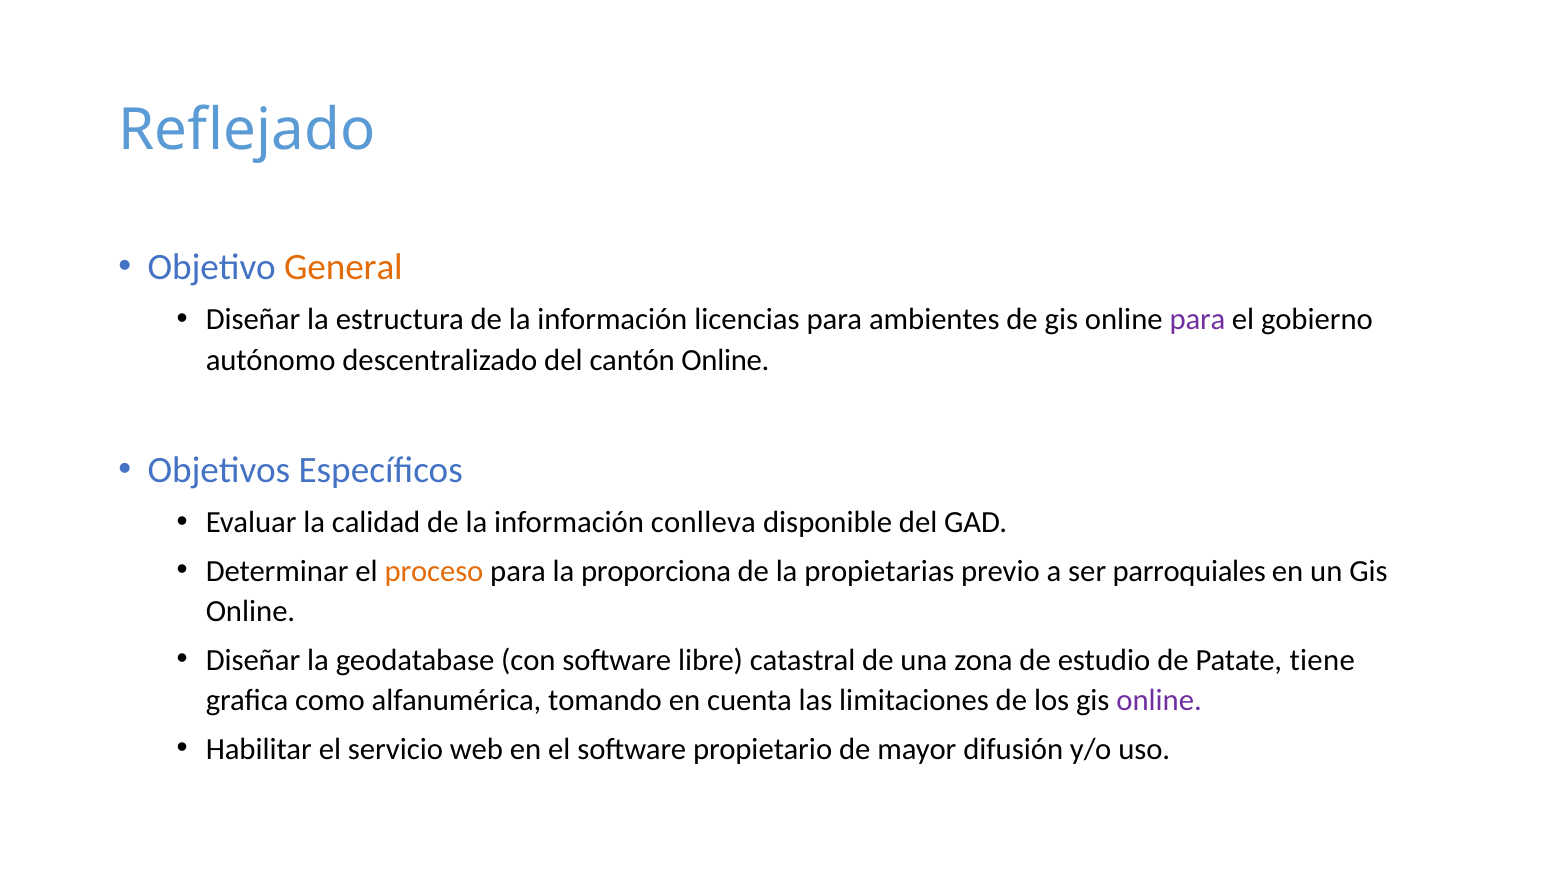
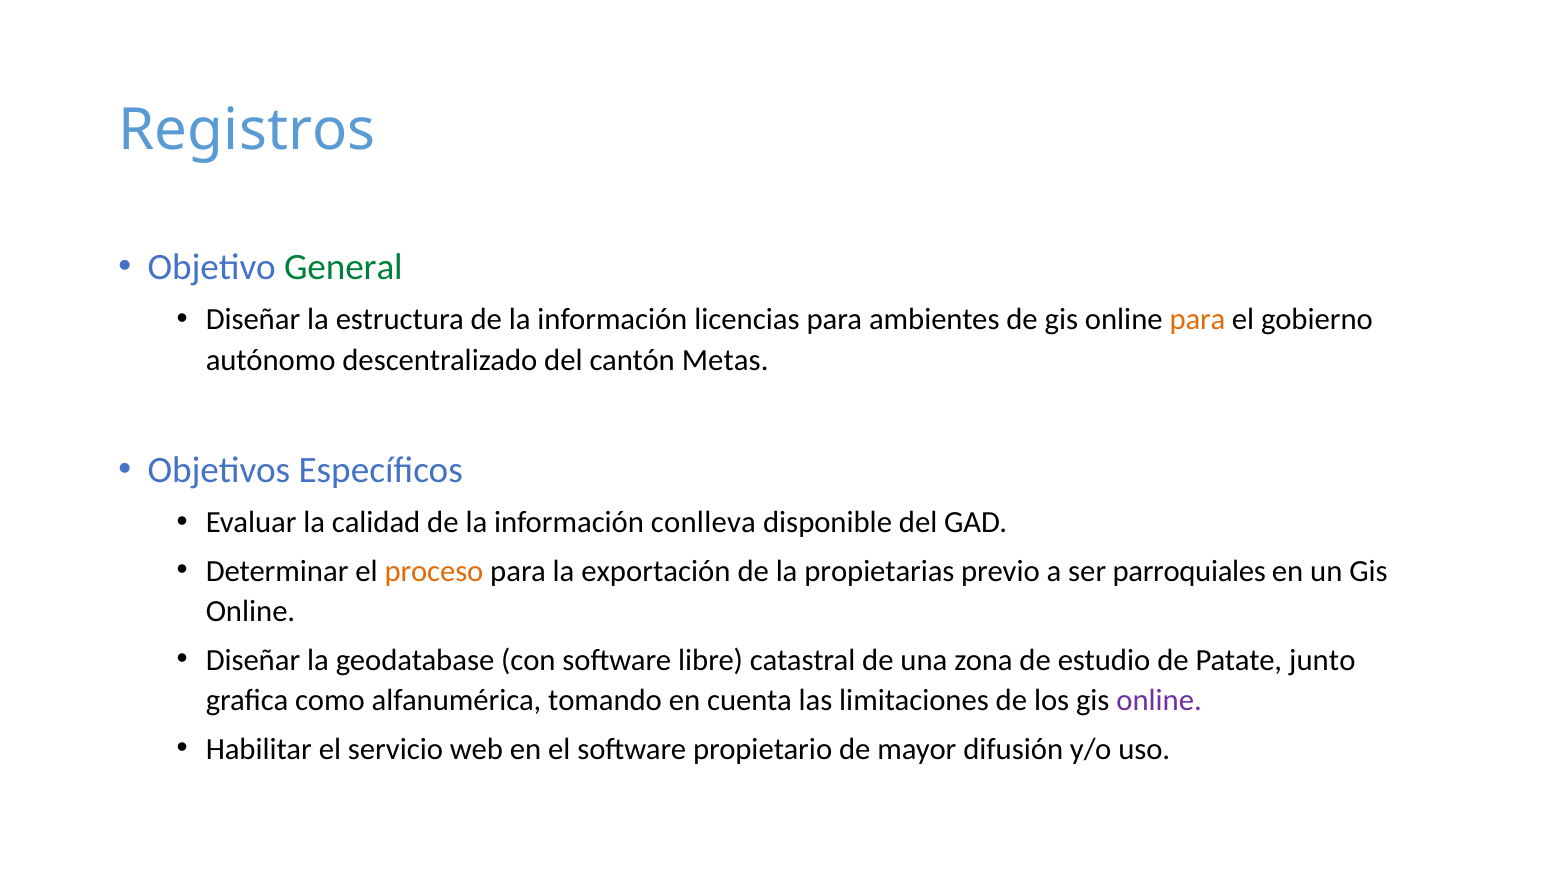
Reflejado: Reflejado -> Registros (247, 131)
General colour: orange -> green (343, 268)
para colour: purple -> orange (1197, 320)
cantón Online: Online -> Metas (725, 360)
proporciona: proporciona -> exportación (656, 571)
tiene: tiene -> junto (1322, 661)
